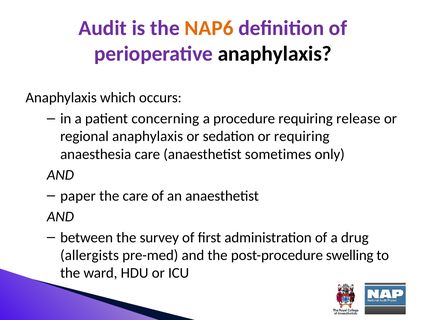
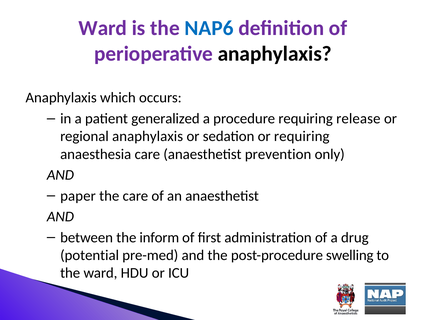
Audit: Audit -> Ward (103, 28)
NAP6 colour: orange -> blue (209, 28)
concerning: concerning -> generalized (165, 118)
sometimes: sometimes -> prevention (278, 154)
survey: survey -> inform (159, 237)
allergists: allergists -> potential (90, 255)
